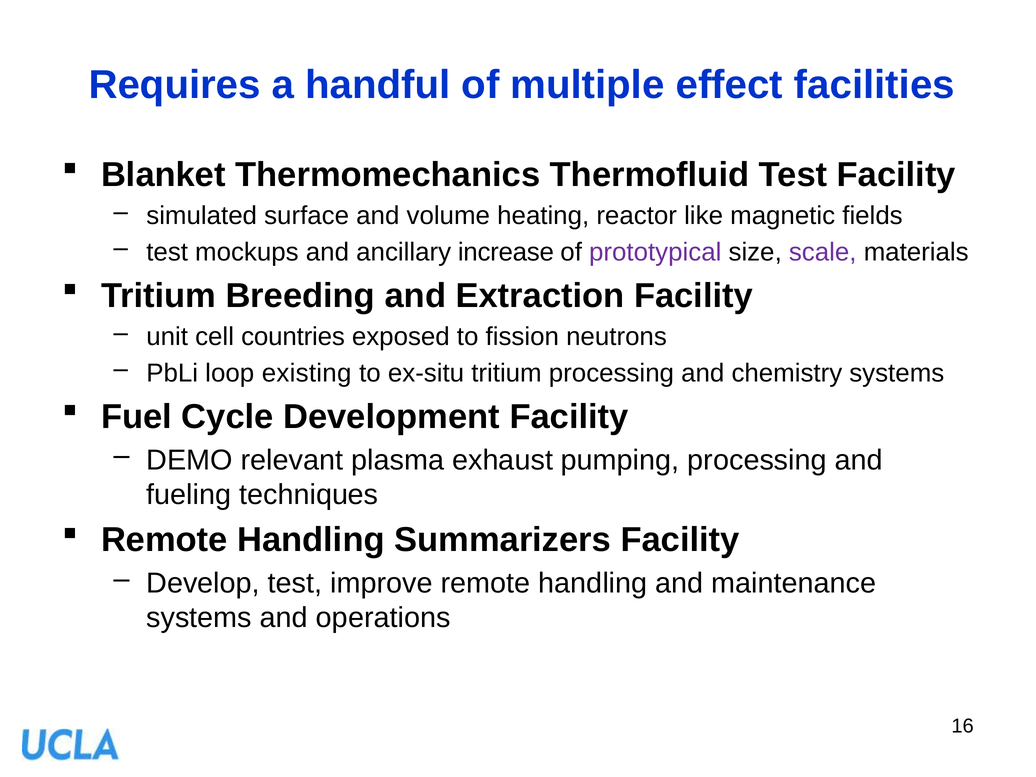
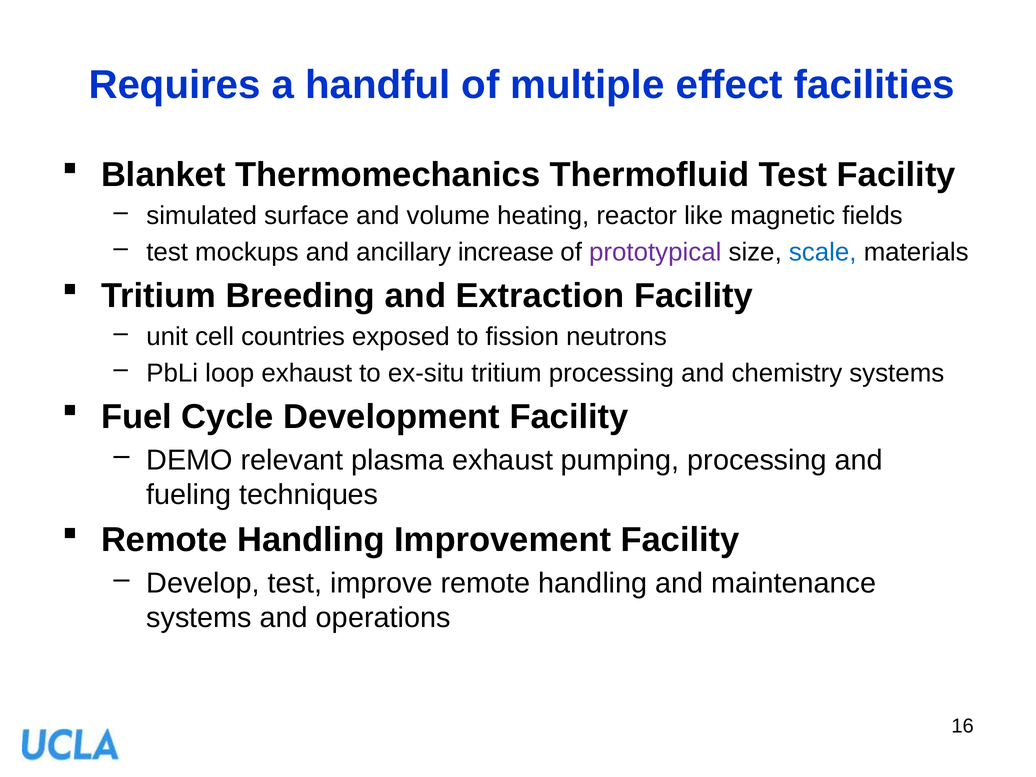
scale colour: purple -> blue (823, 252)
loop existing: existing -> exhaust (307, 373)
Summarizers: Summarizers -> Improvement (503, 540)
